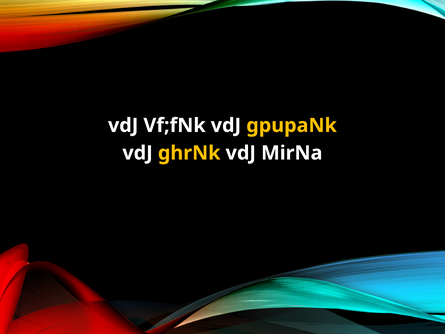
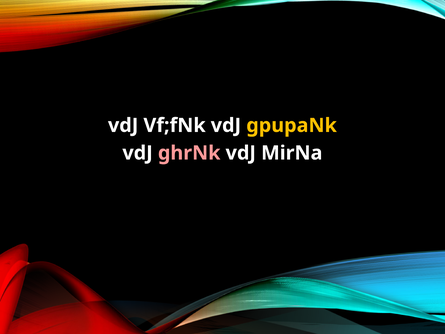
ghrNk colour: yellow -> pink (189, 153)
